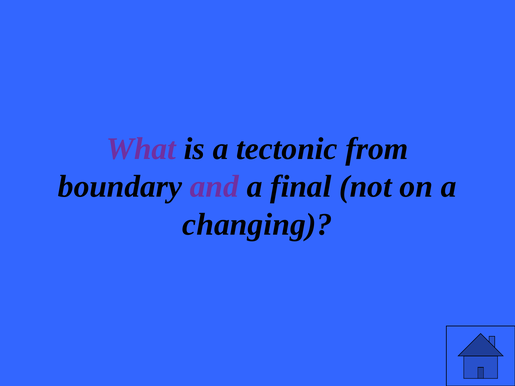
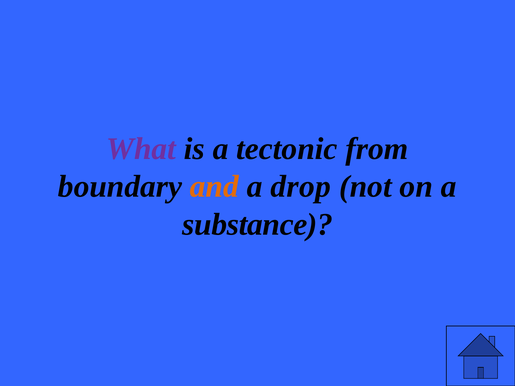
and colour: purple -> orange (214, 187)
final: final -> drop (301, 187)
changing: changing -> substance (258, 224)
